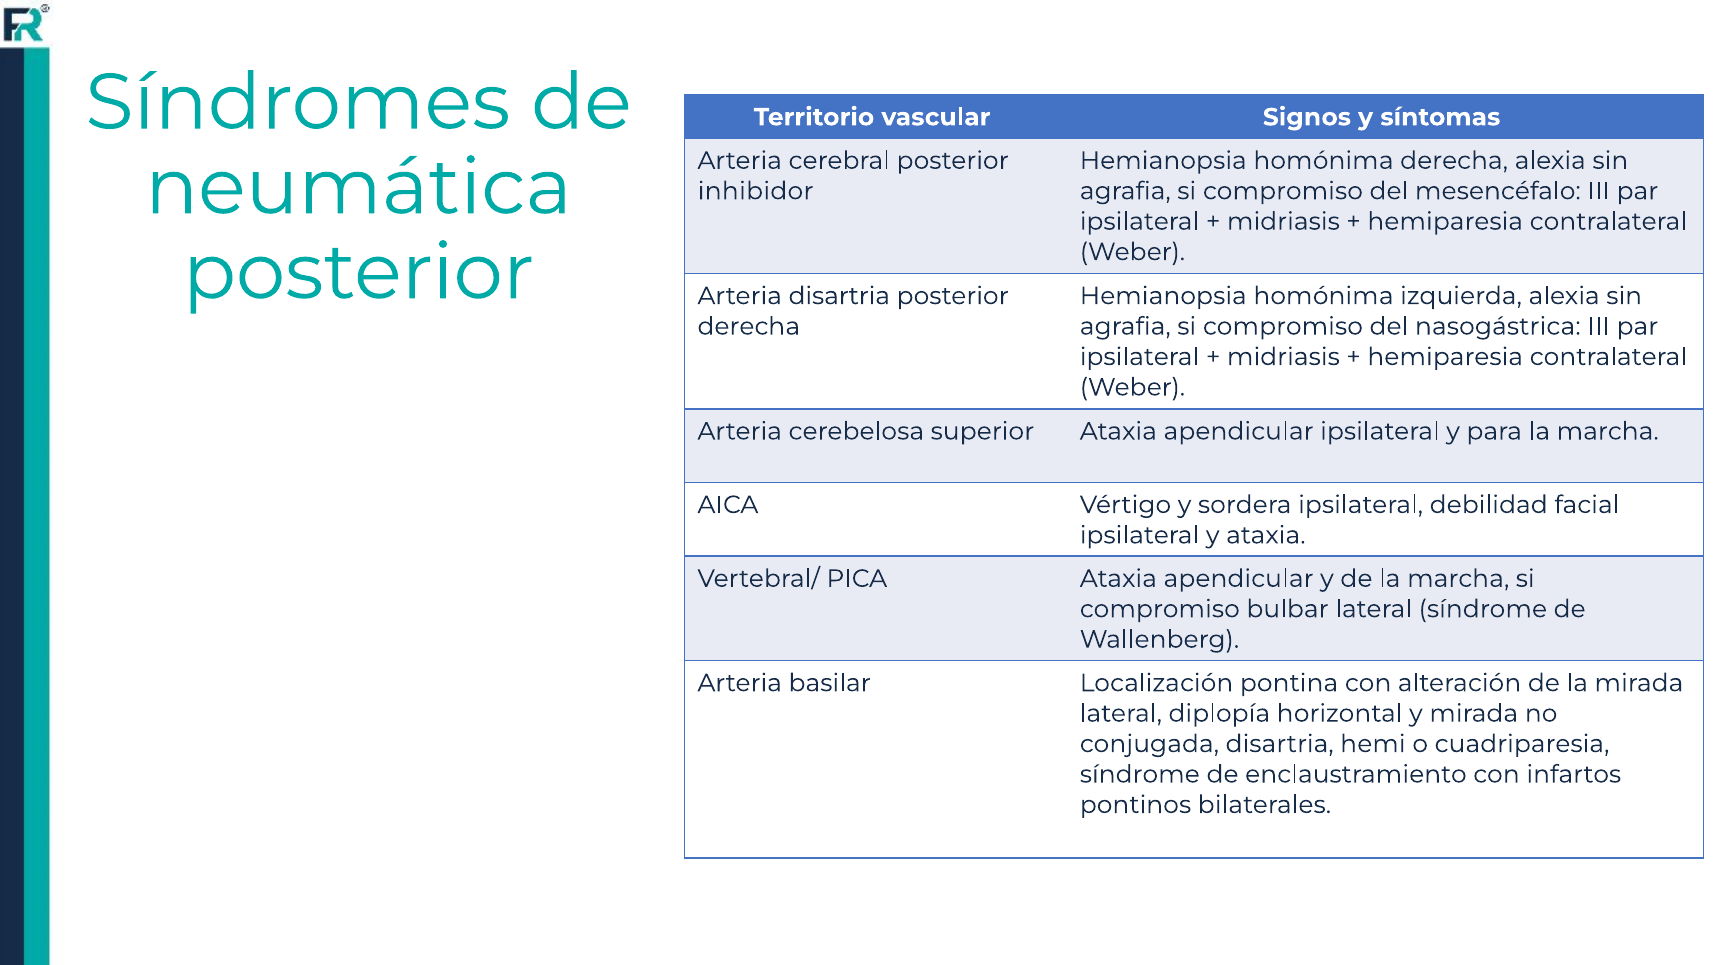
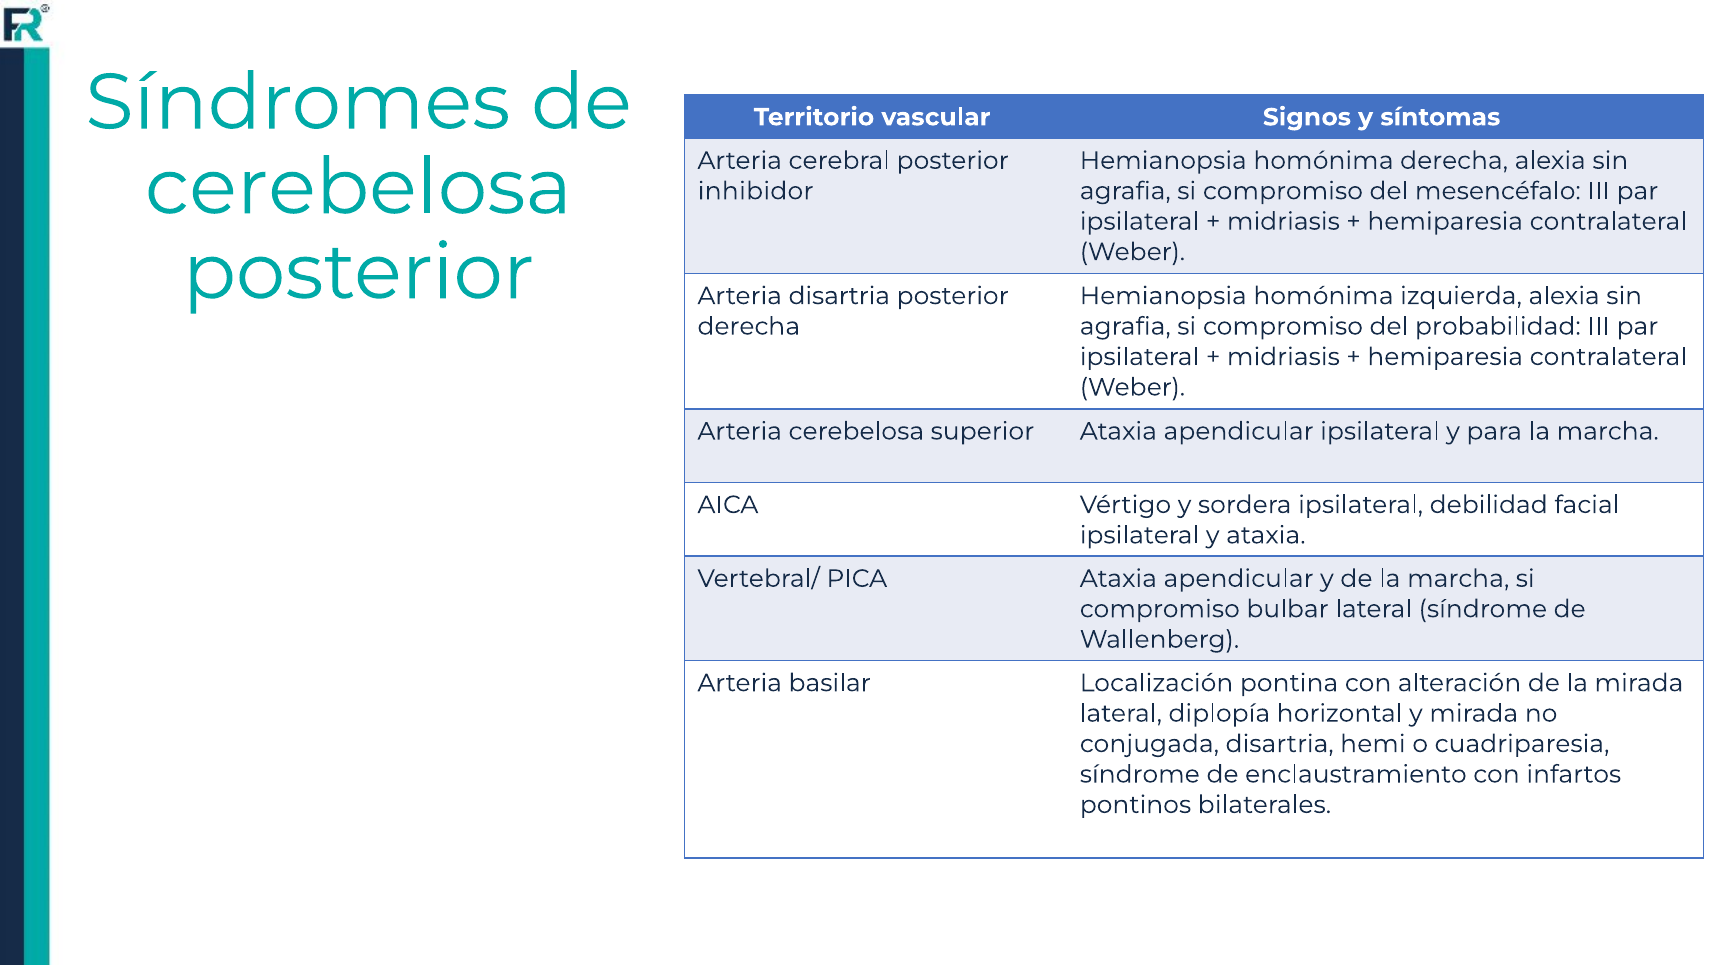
neumática: neumática -> cerebelosa (358, 188)
nasogástrica: nasogástrica -> probabilidad (1498, 326)
